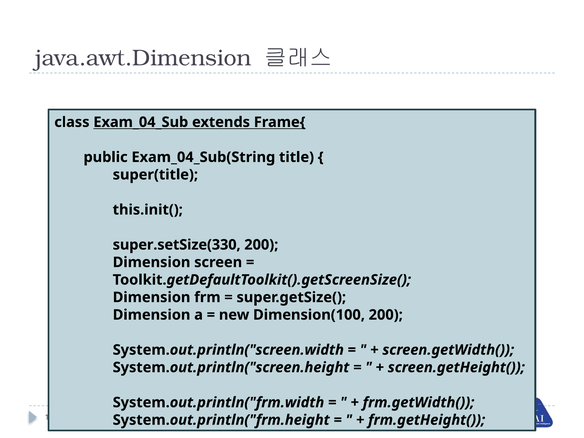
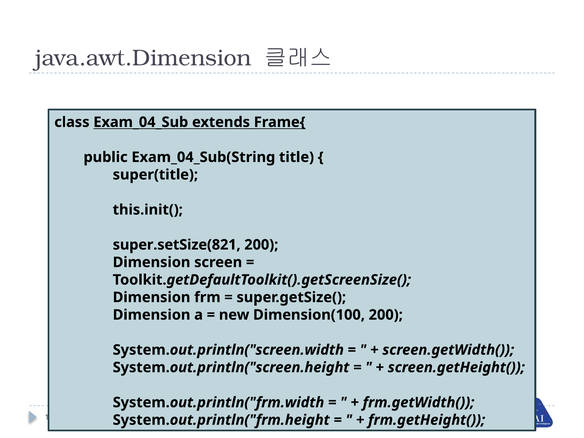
super.setSize(330: super.setSize(330 -> super.setSize(821 (177, 245)
